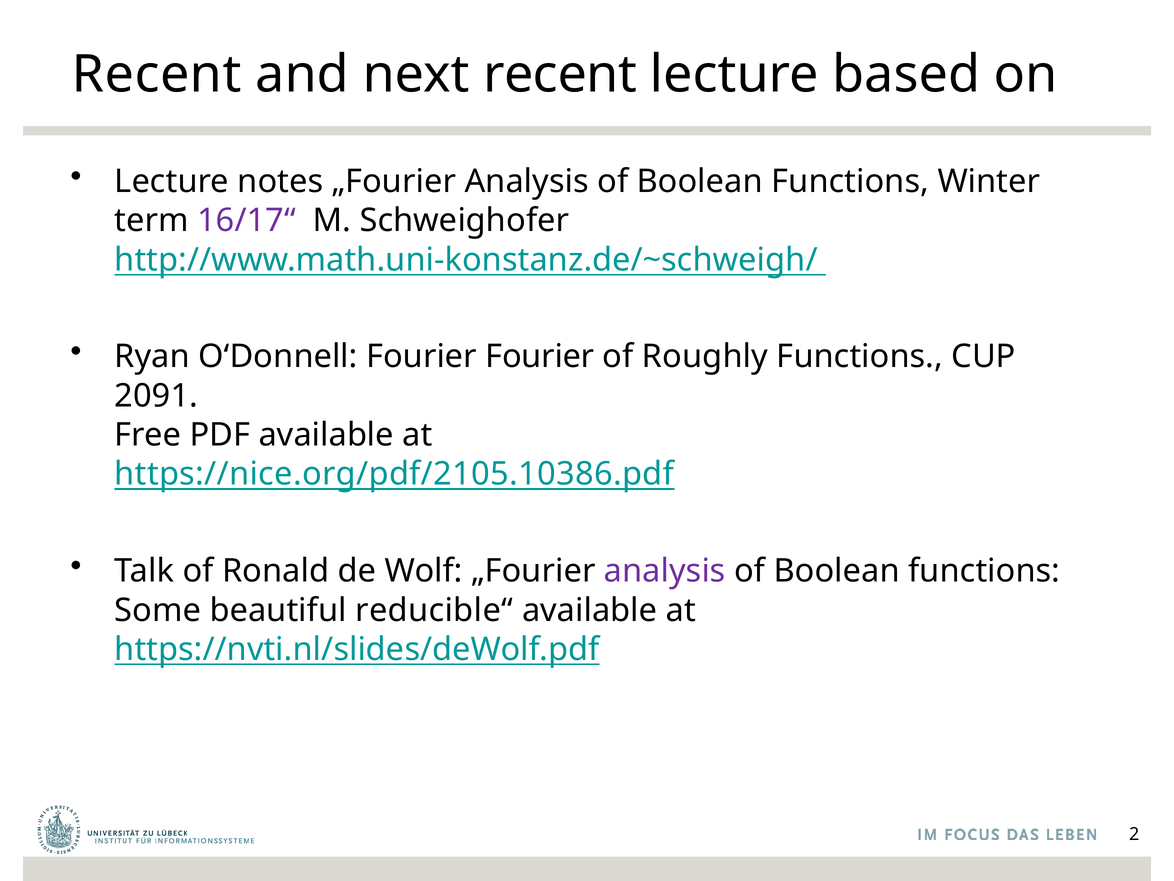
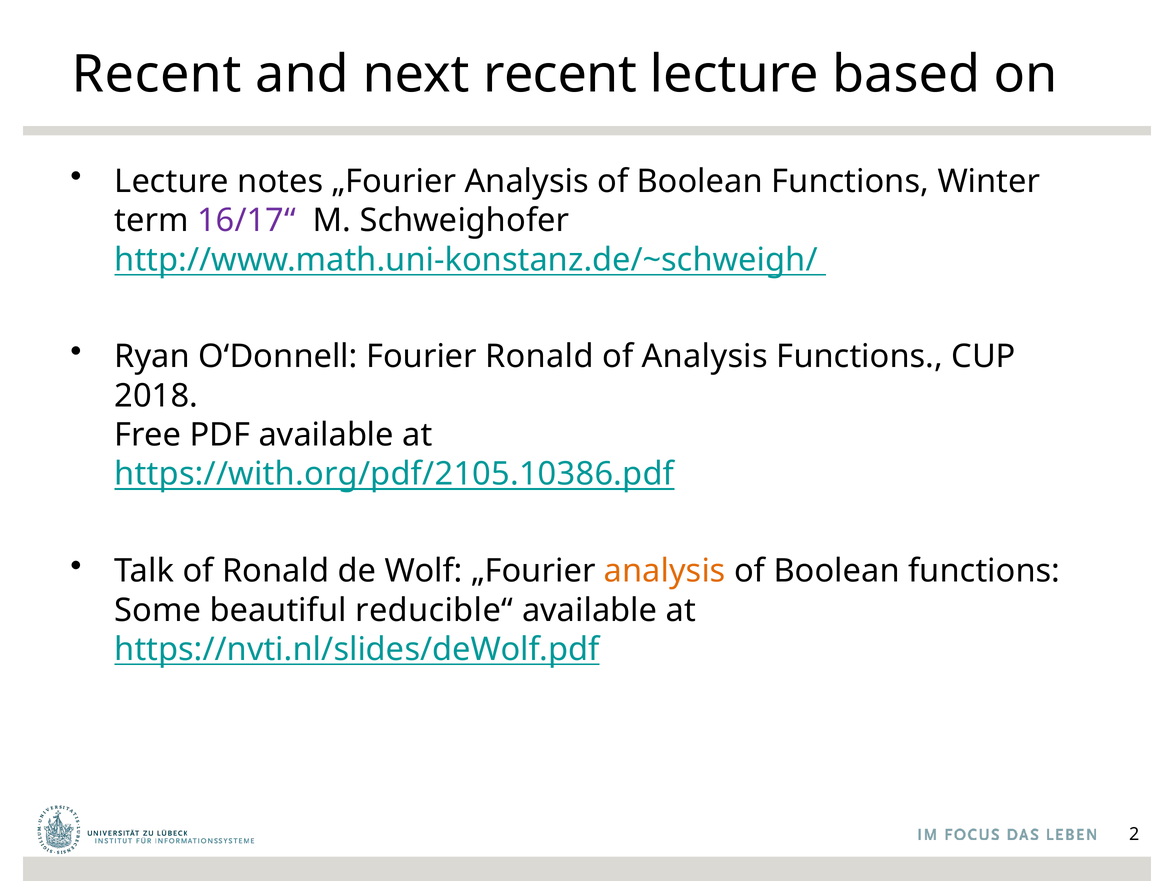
Fourier Fourier: Fourier -> Ronald (540, 356)
of Roughly: Roughly -> Analysis (705, 356)
2091: 2091 -> 2018 (156, 396)
https://nice.org/pdf/2105.10386.pdf: https://nice.org/pdf/2105.10386.pdf -> https://with.org/pdf/2105.10386.pdf (394, 474)
analysis colour: purple -> orange (665, 571)
